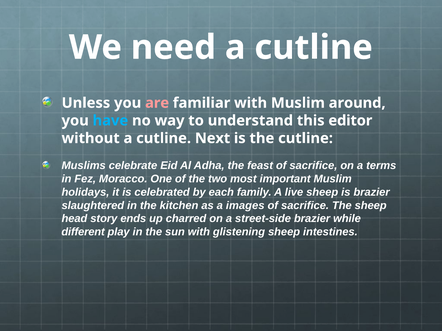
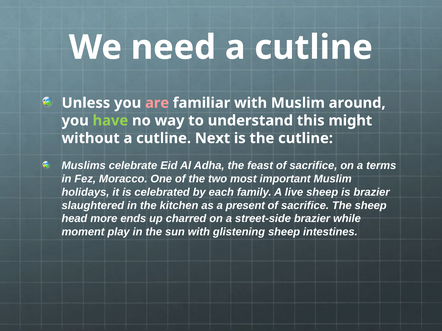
have colour: light blue -> light green (110, 121)
editor: editor -> might (350, 121)
images: images -> present (245, 206)
story: story -> more (104, 219)
different: different -> moment (83, 232)
